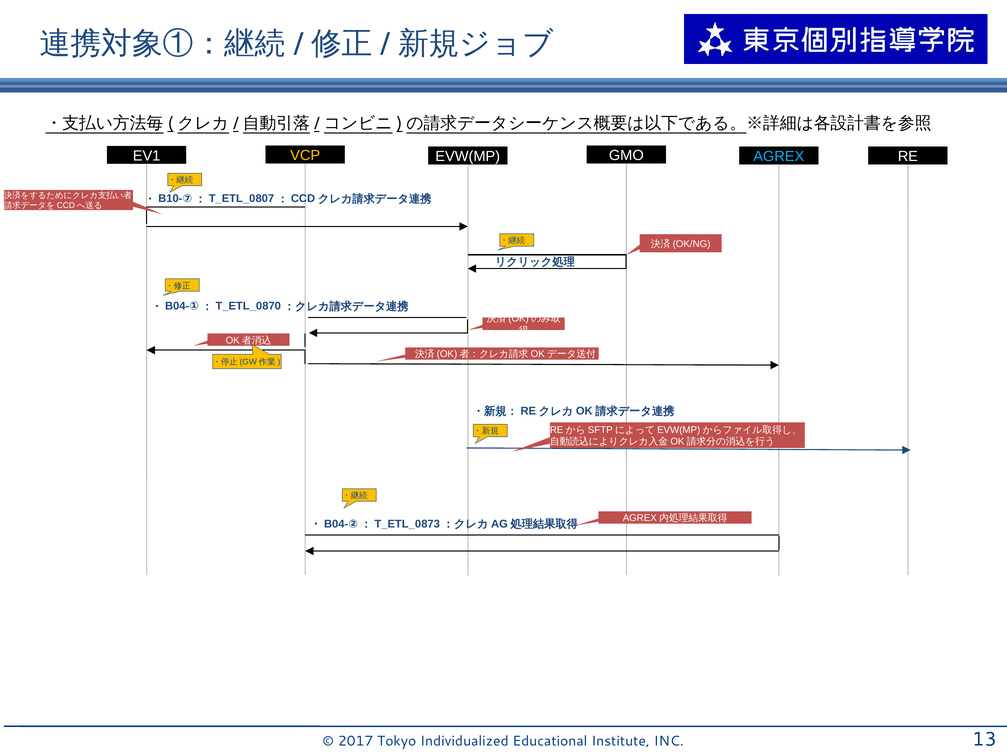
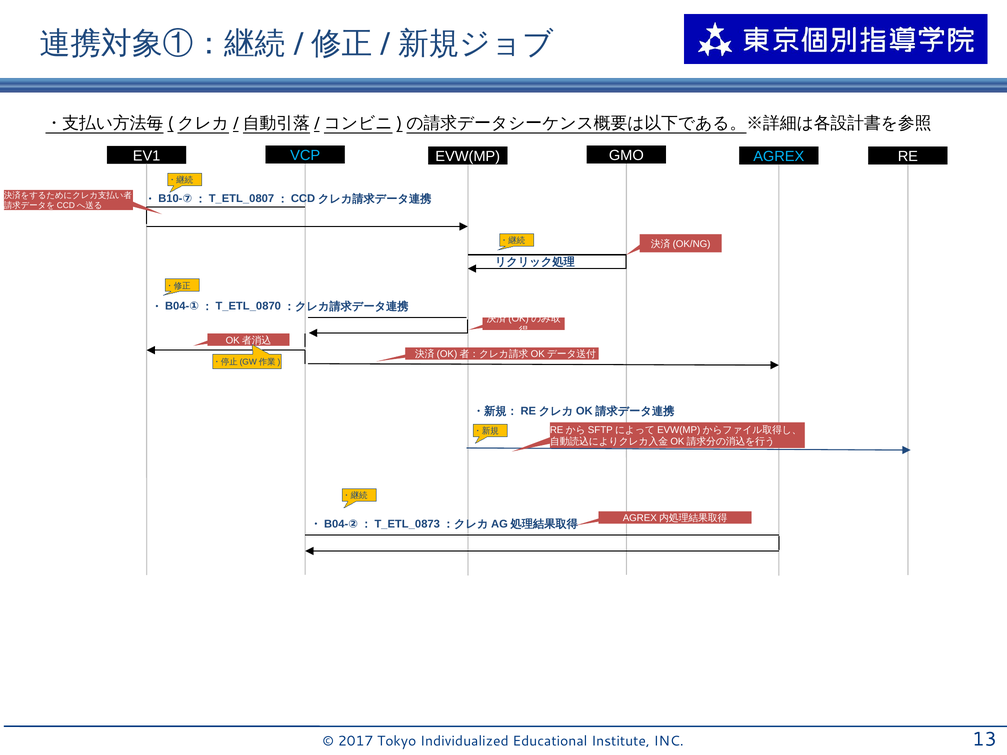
VCP colour: yellow -> light blue (305, 156)
